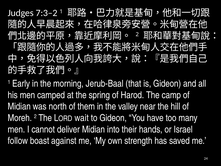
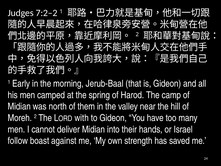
7:3–2: 7:3–2 -> 7:2–2 (47, 13)
wait: wait -> with (82, 118)
